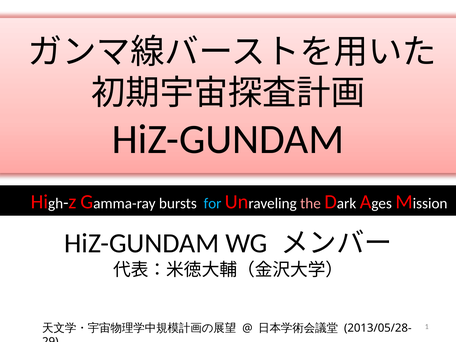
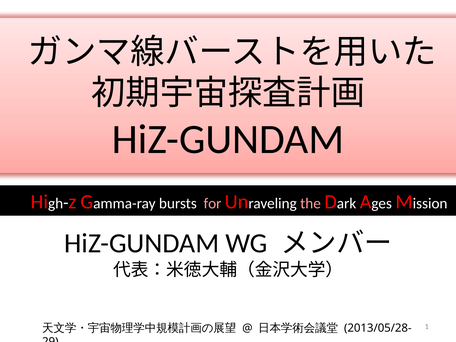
for colour: light blue -> pink (213, 204)
